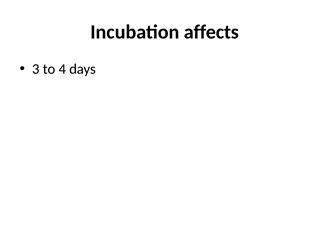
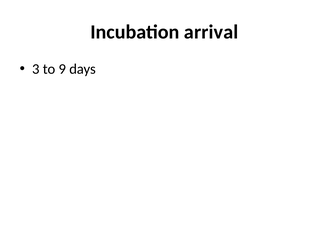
affects: affects -> arrival (211, 32)
4: 4 -> 9 (62, 69)
